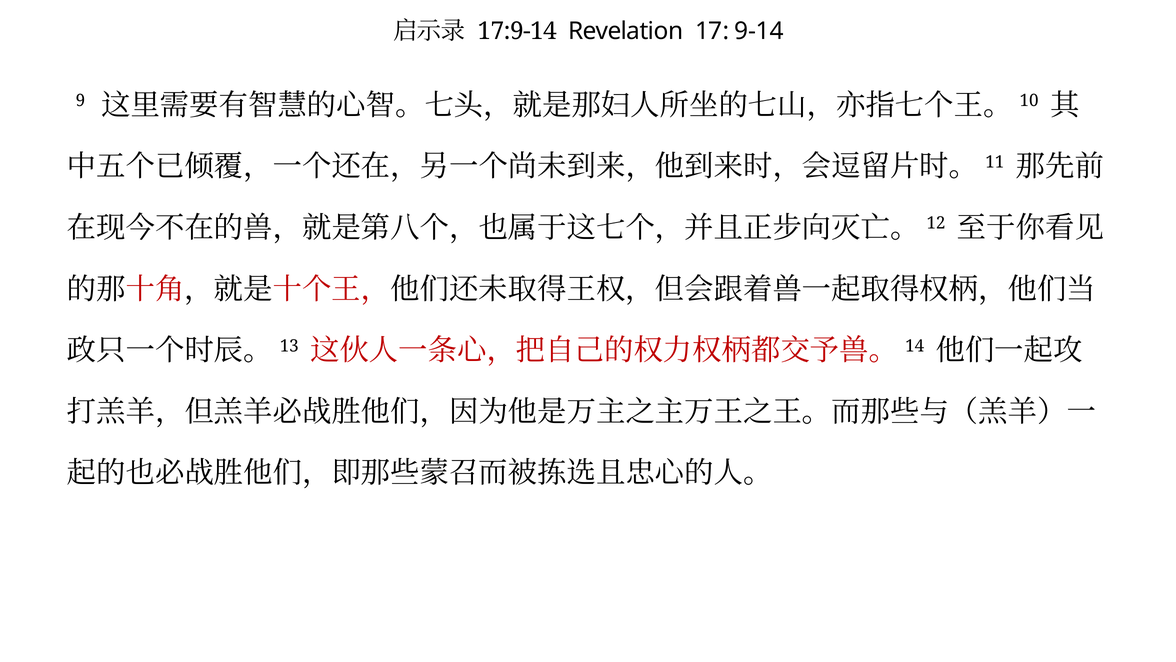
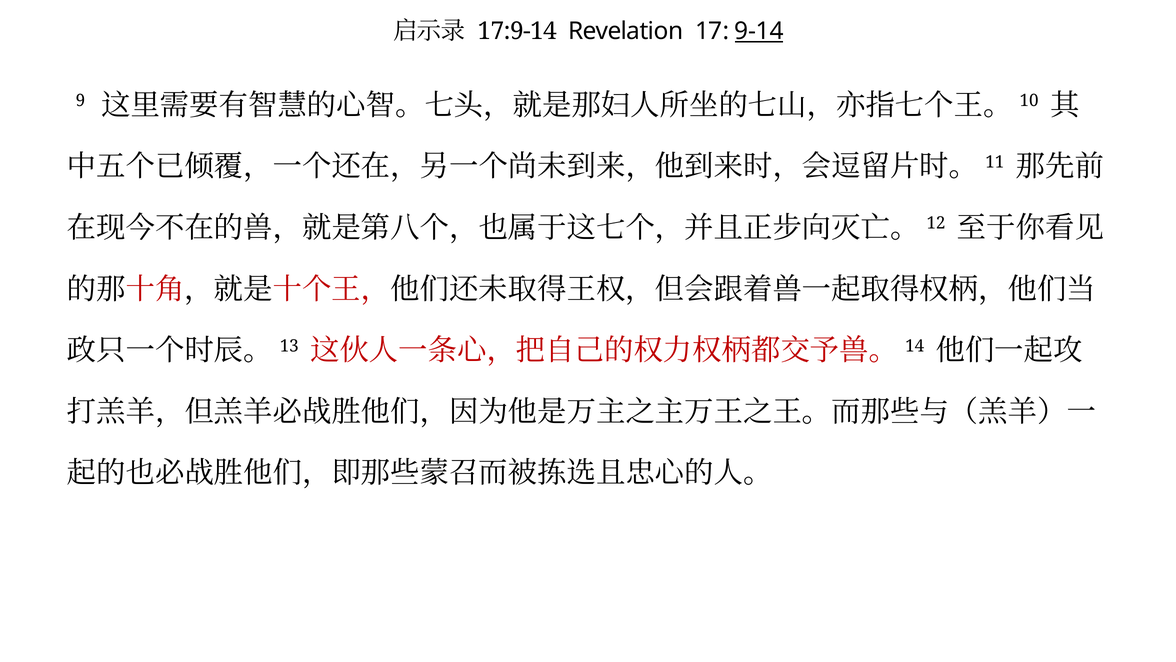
9-14 underline: none -> present (759, 31)
